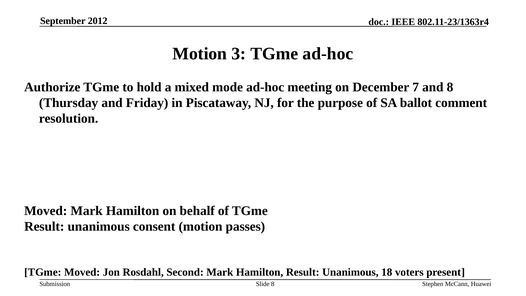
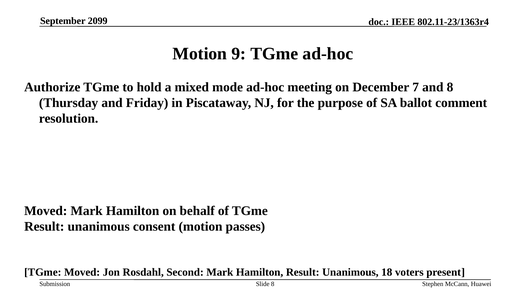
2012: 2012 -> 2099 (98, 21)
3: 3 -> 9 (239, 54)
